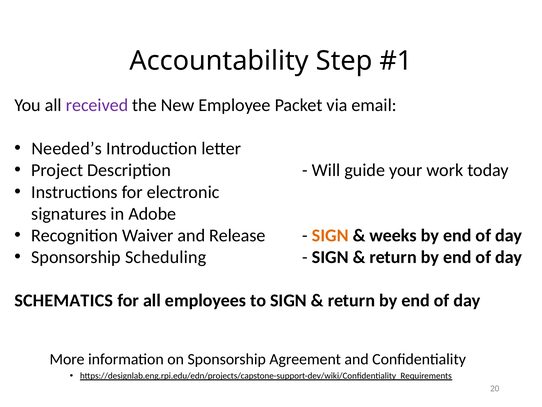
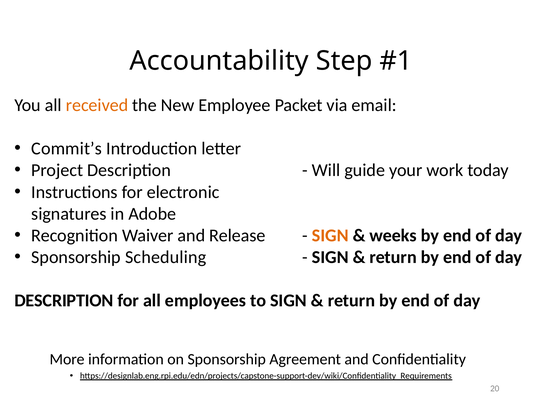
received colour: purple -> orange (97, 105)
Needed’s: Needed’s -> Commit’s (67, 148)
SCHEMATICS: SCHEMATICS -> DESCRIPTION (64, 300)
